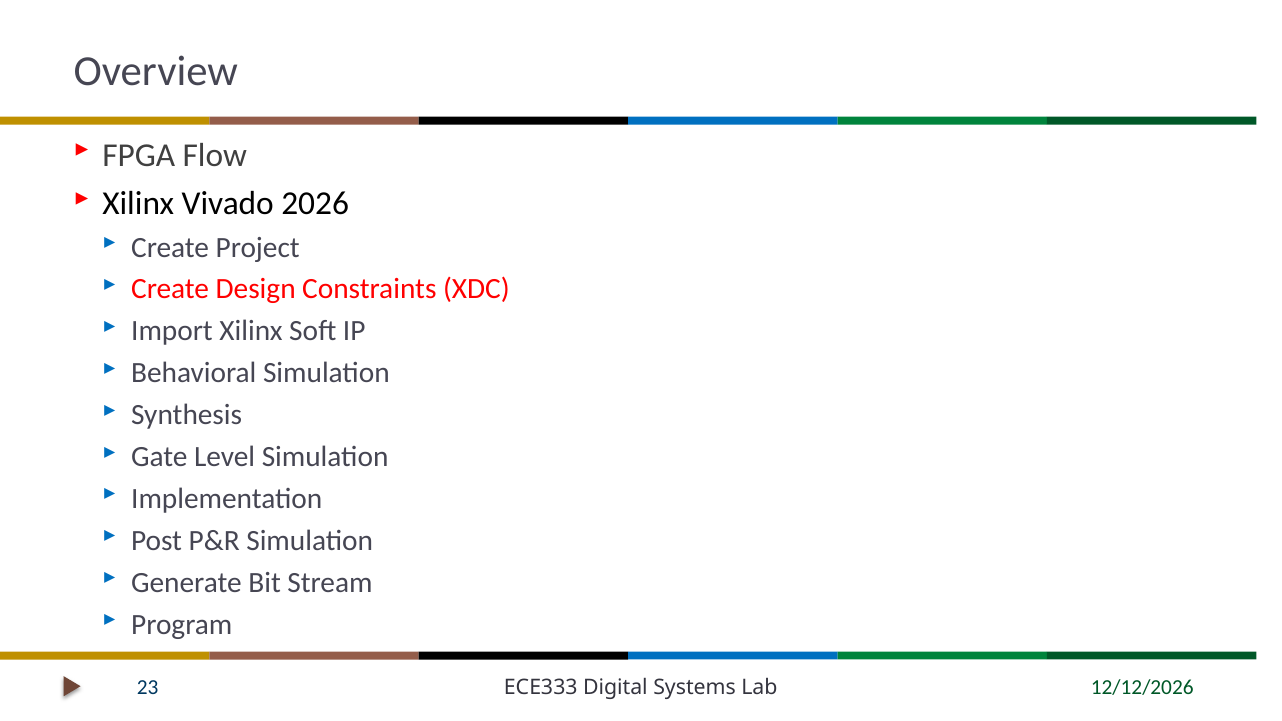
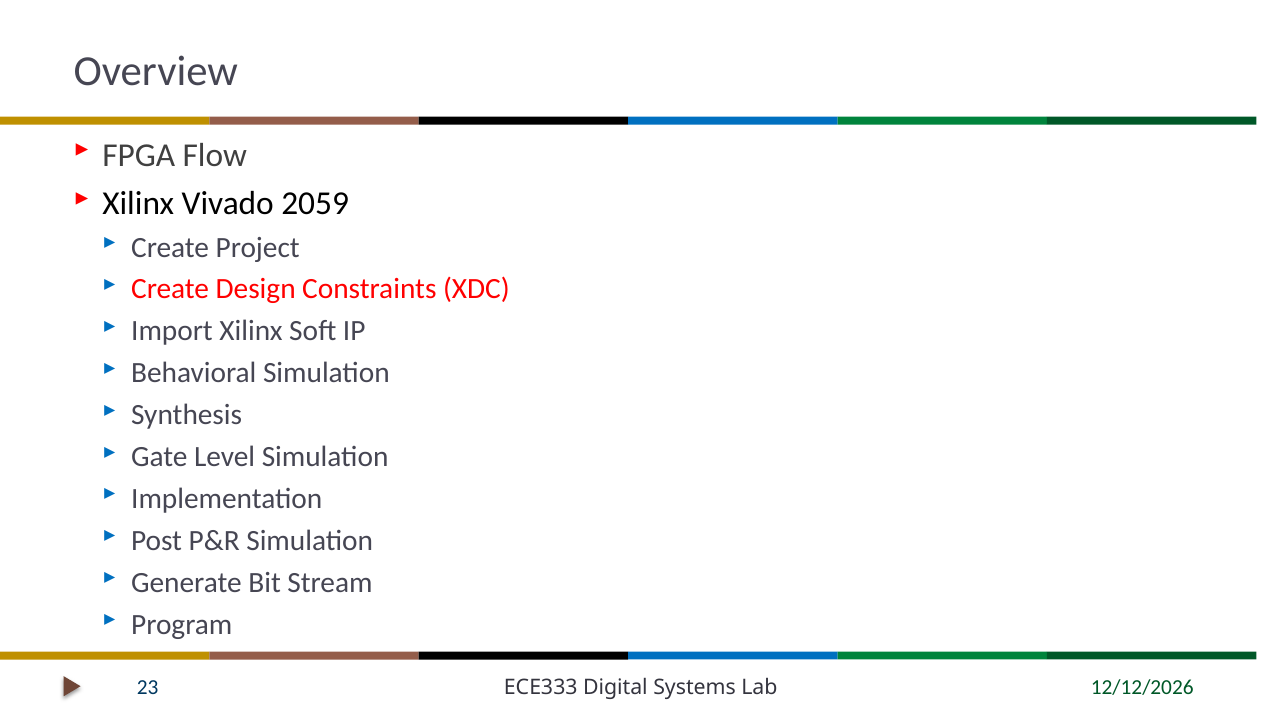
2026: 2026 -> 2059 (315, 203)
